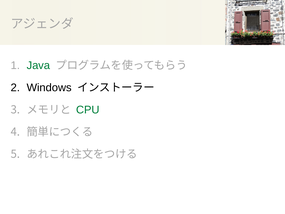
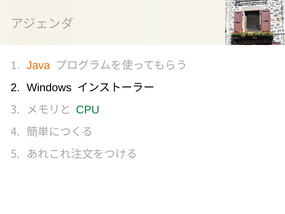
Java colour: green -> orange (38, 65)
